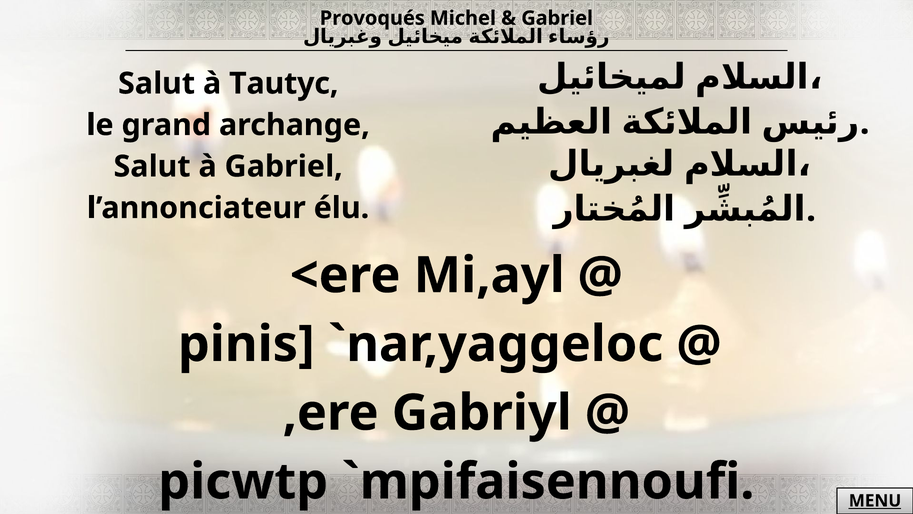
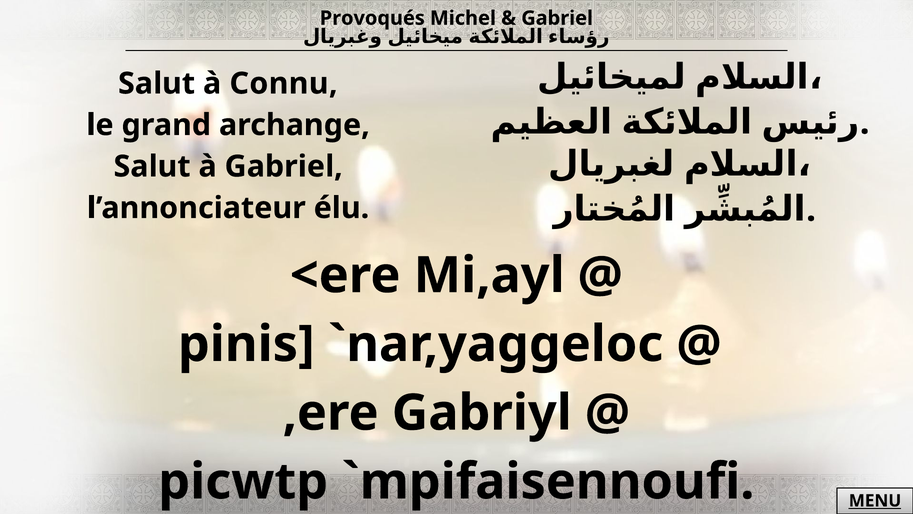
Tautyc: Tautyc -> Connu (284, 83)
